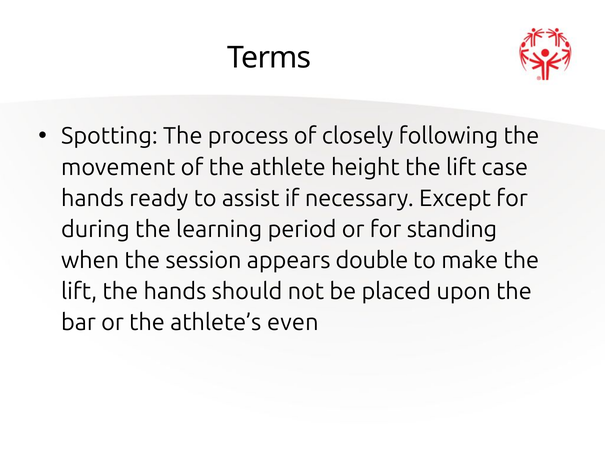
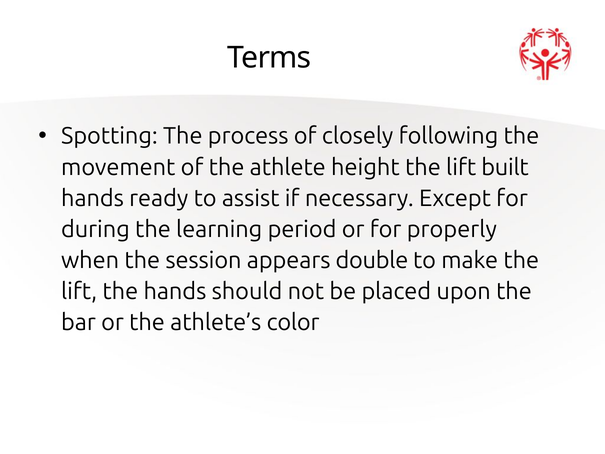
case: case -> built (505, 167)
standing: standing -> properly (452, 229)
even: even -> color (293, 323)
